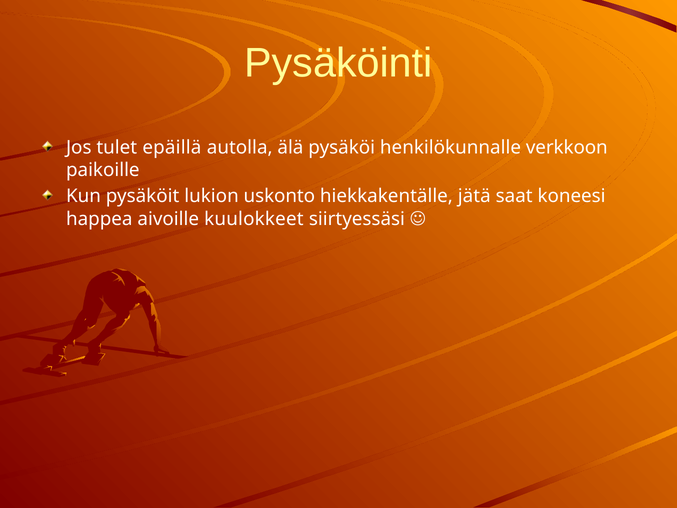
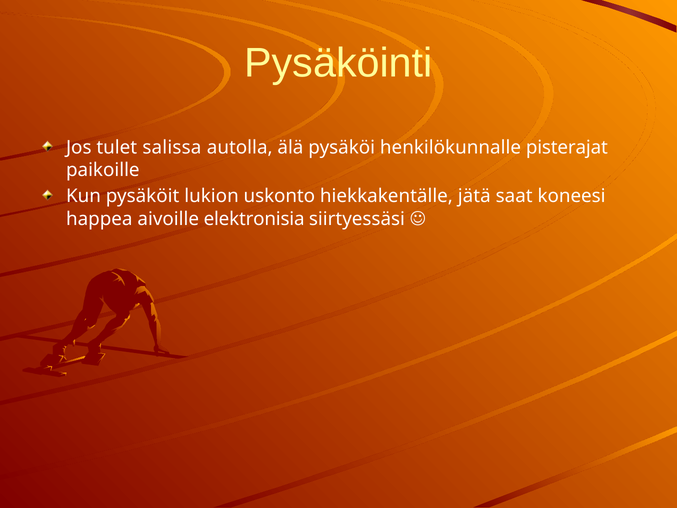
epäillä: epäillä -> salissa (172, 147)
verkkoon: verkkoon -> pisterajat (567, 147)
kuulokkeet: kuulokkeet -> elektronisia (254, 219)
